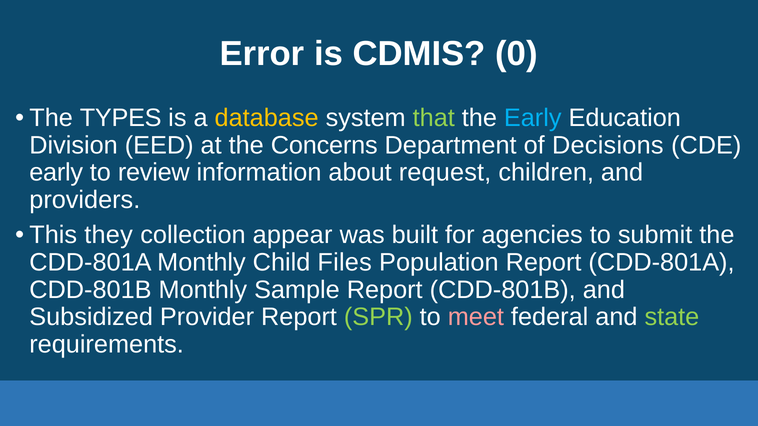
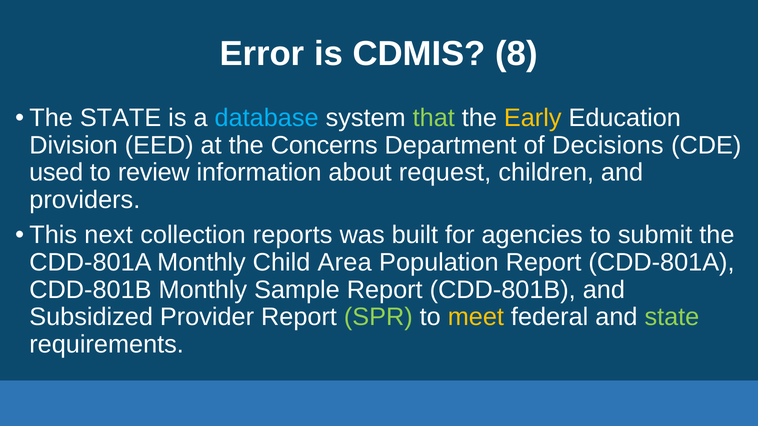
0: 0 -> 8 (517, 54)
The TYPES: TYPES -> STATE (121, 118)
database colour: yellow -> light blue (267, 118)
Early colour: light blue -> yellow (533, 118)
early: early -> used (56, 173)
they: they -> next (109, 235)
appear: appear -> reports (293, 235)
Files: Files -> Area (345, 263)
meet colour: pink -> yellow (476, 317)
